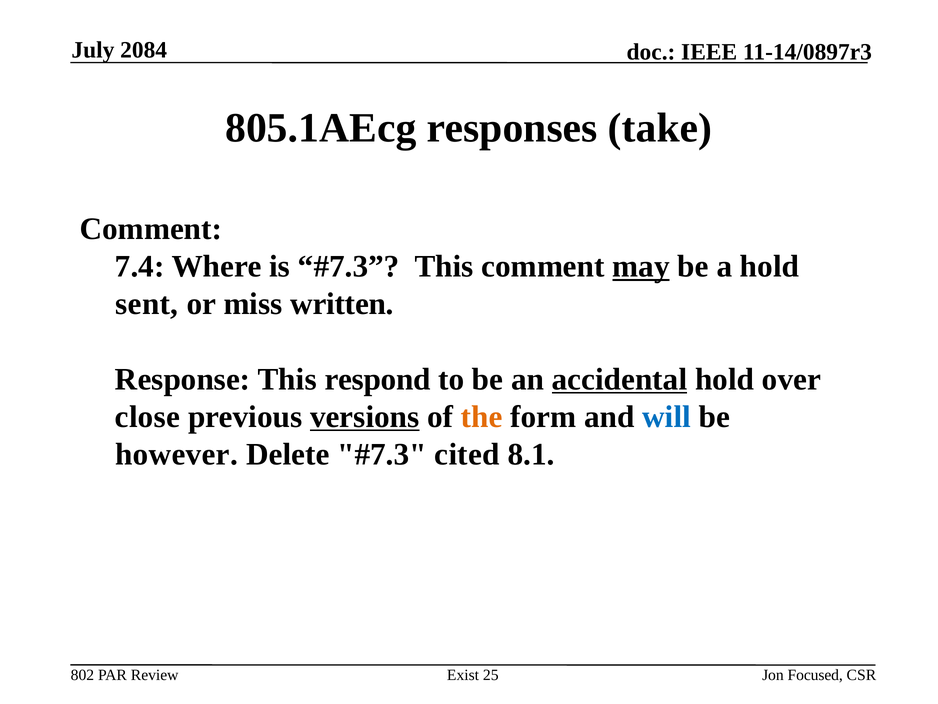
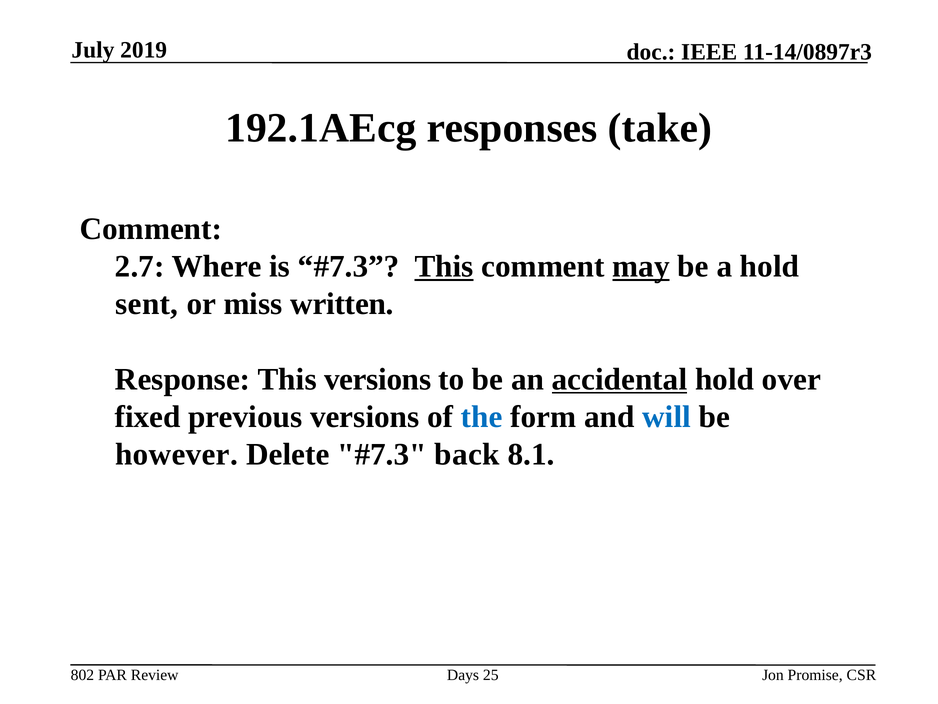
2084: 2084 -> 2019 (144, 50)
805.1AEcg: 805.1AEcg -> 192.1AEcg (321, 128)
7.4: 7.4 -> 2.7 (140, 266)
This underline: none -> present (444, 266)
This respond: respond -> versions (378, 379)
close: close -> fixed (148, 417)
versions underline: present -> none (365, 417)
the colour: orange -> blue (482, 417)
cited: cited -> back (467, 454)
Exist: Exist -> Days (463, 675)
Focused: Focused -> Promise (815, 675)
